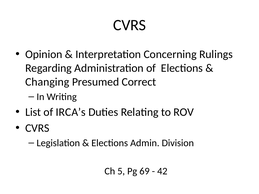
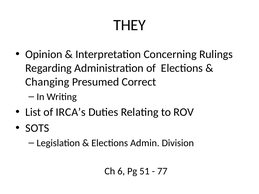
CVRS: CVRS -> THEY (130, 25)
CVRS: CVRS -> SOTS (37, 128)
5: 5 -> 6 (121, 171)
69: 69 -> 51 (144, 171)
42: 42 -> 77 (162, 171)
